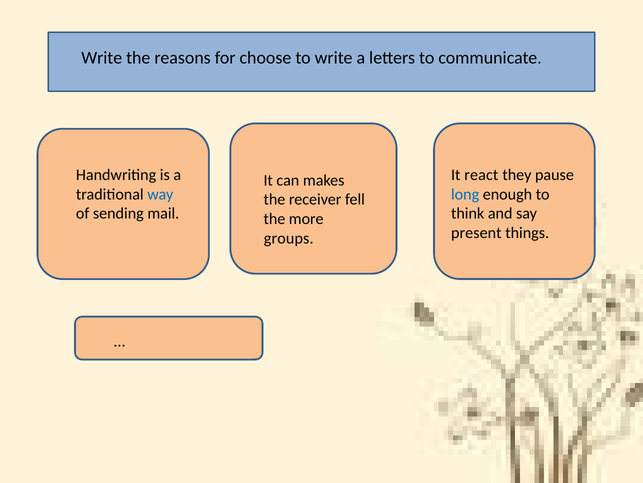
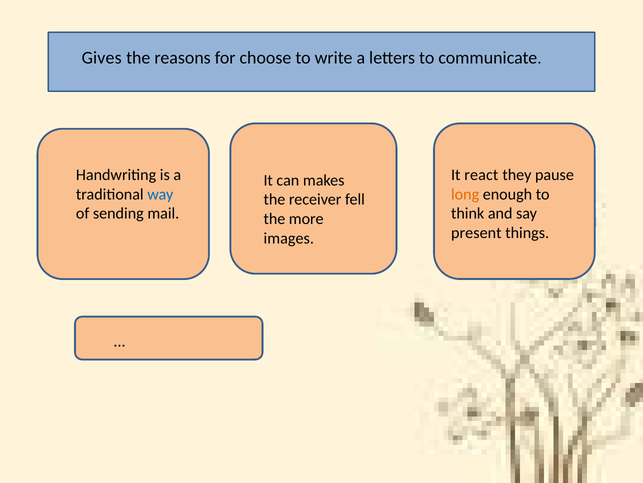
Write: Write -> Gives (102, 58)
long colour: blue -> orange (465, 194)
groups: groups -> images (289, 238)
